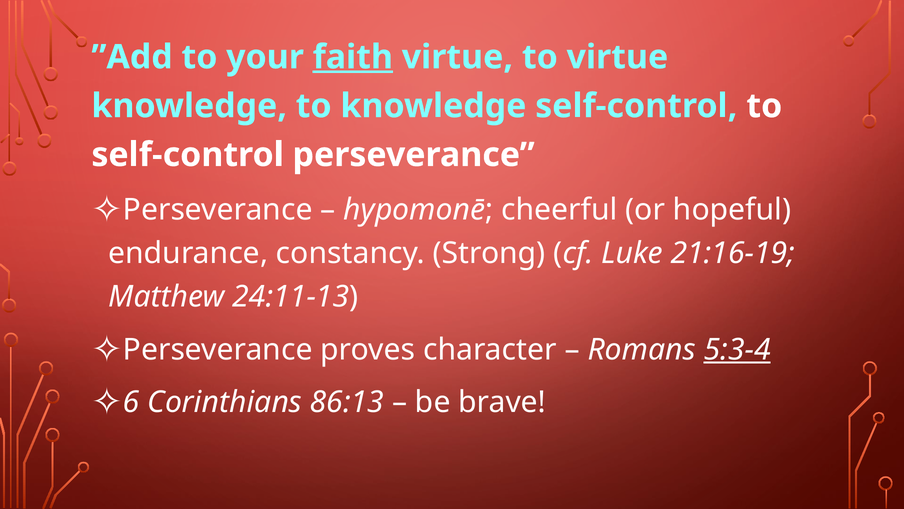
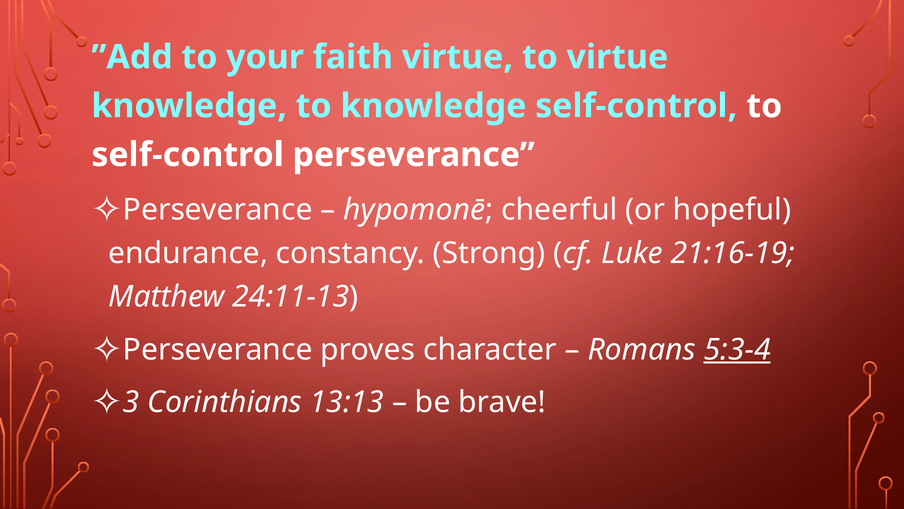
faith underline: present -> none (353, 57)
6: 6 -> 3 (131, 402)
86:13: 86:13 -> 13:13 (347, 402)
